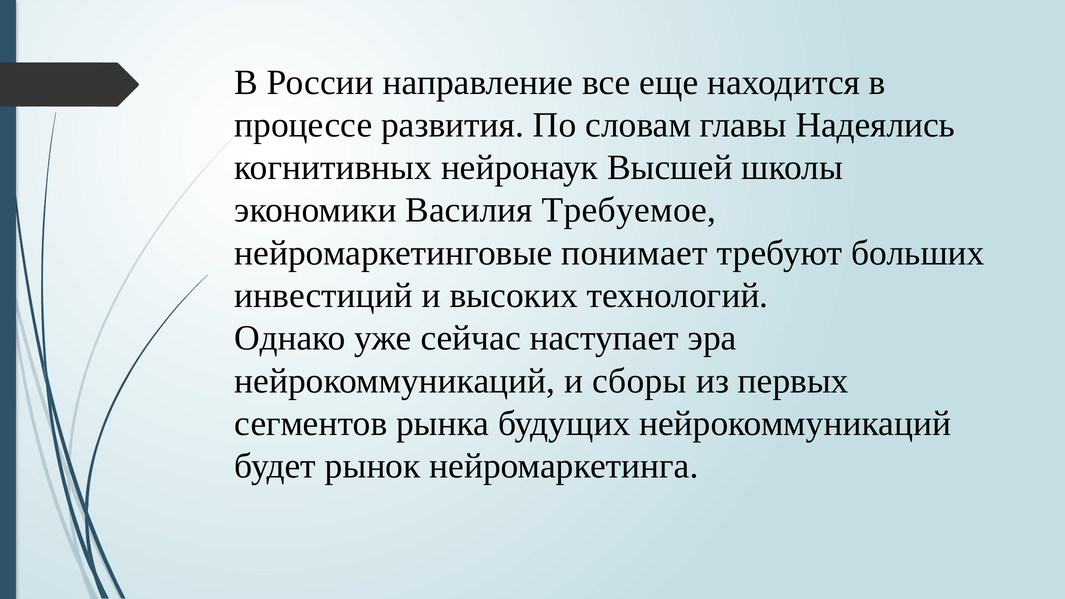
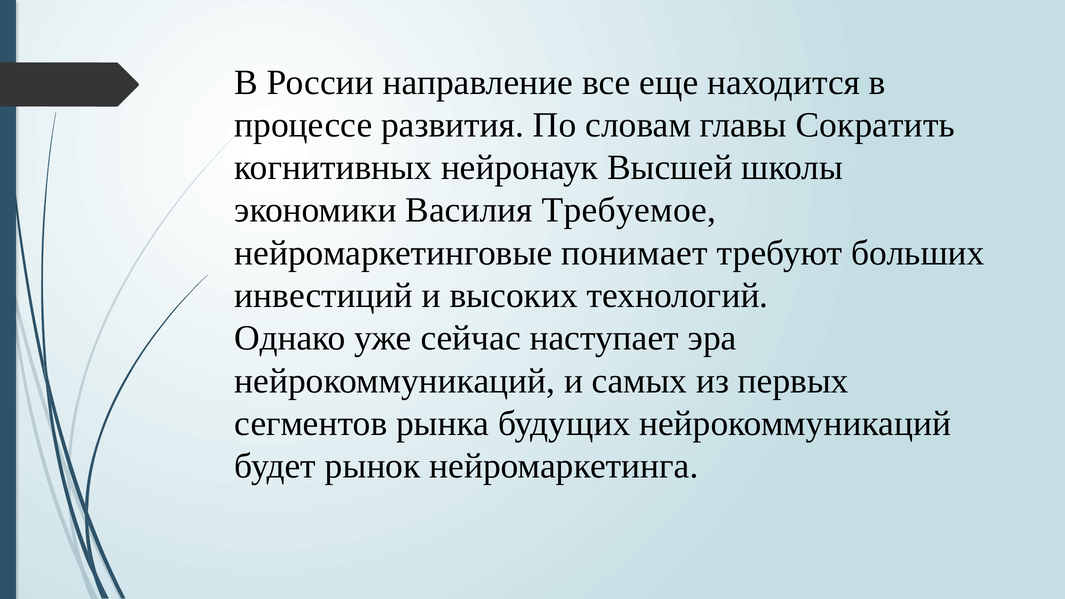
Надеялись: Надеялись -> Сократить (875, 125)
сборы: сборы -> самых (640, 381)
